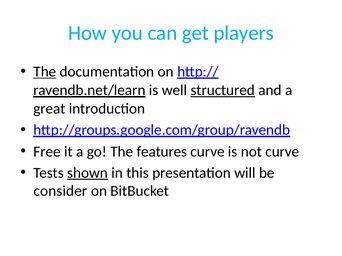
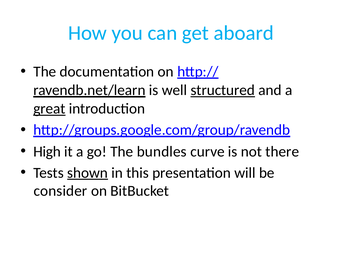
players: players -> aboard (244, 33)
The underline: present -> none (45, 72)
great underline: none -> present (49, 109)
Free: Free -> High (47, 152)
features: features -> bundles (162, 152)
not curve: curve -> there (282, 152)
